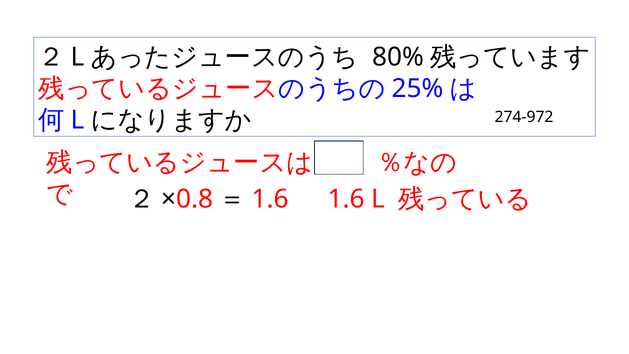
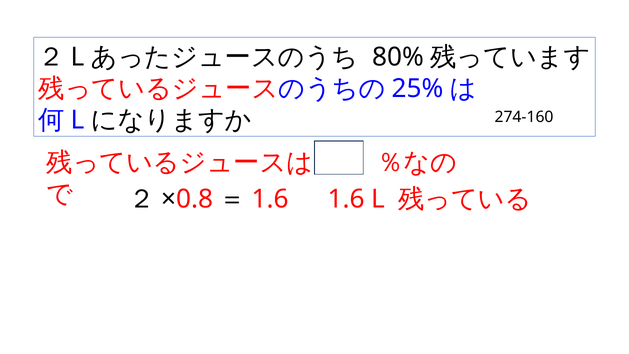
274-972: 274-972 -> 274-160 (524, 117)
